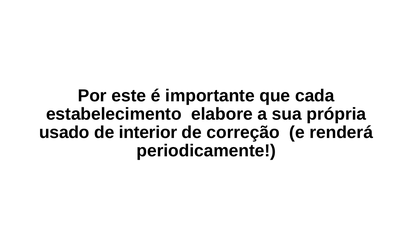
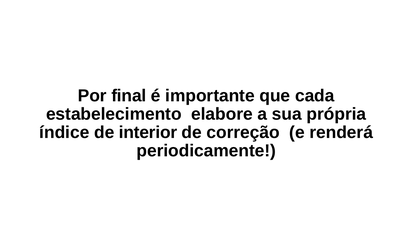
este: este -> final (129, 96)
usado: usado -> índice (64, 132)
